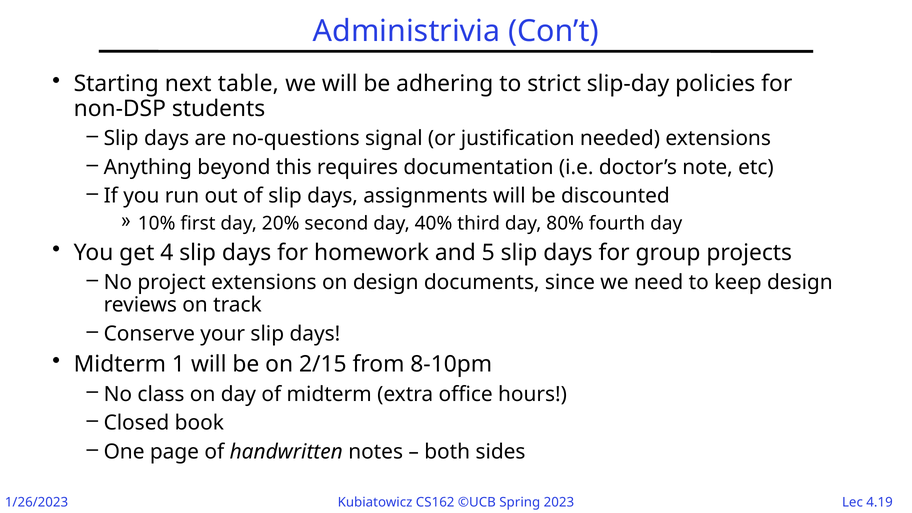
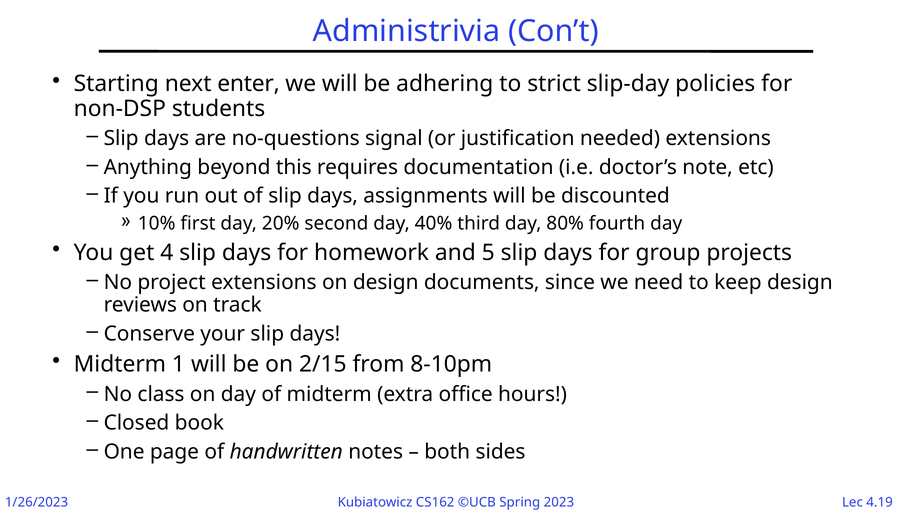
table: table -> enter (249, 84)
